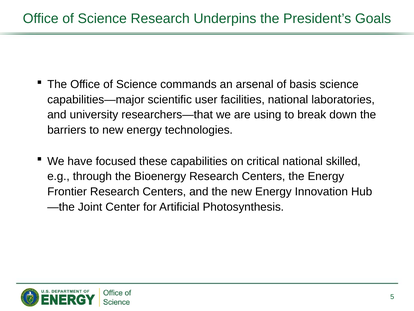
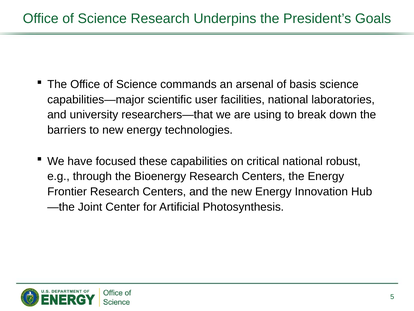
skilled: skilled -> robust (343, 161)
